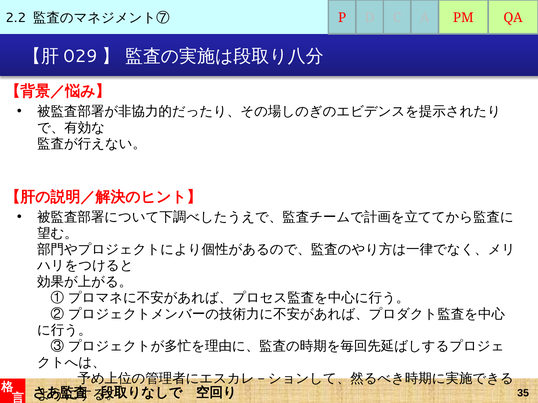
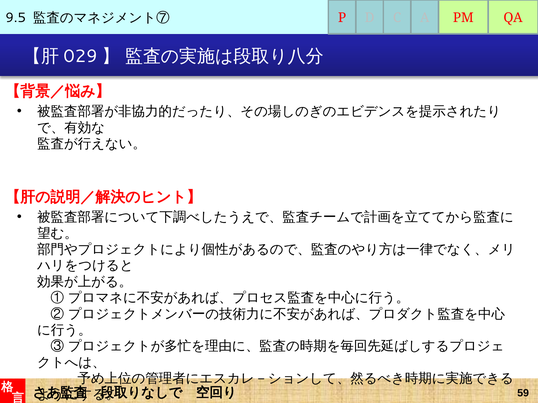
2.2: 2.2 -> 9.5 (16, 18)
35: 35 -> 59 (523, 394)
